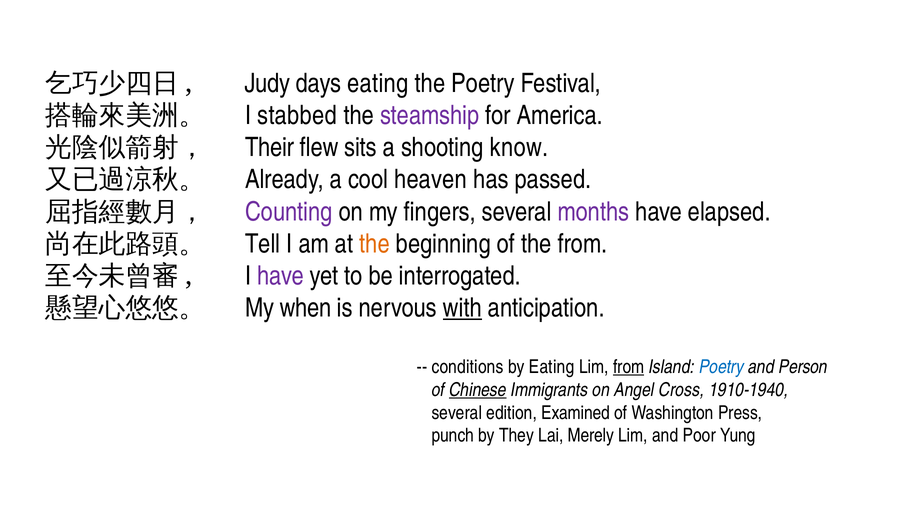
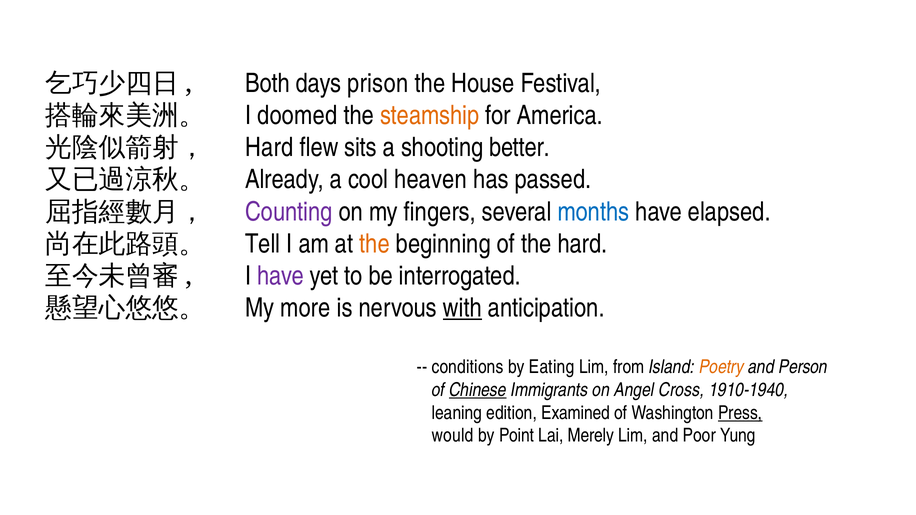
Judy: Judy -> Both (267, 83)
days eating: eating -> prison (378, 83)
the Poetry: Poetry -> House (483, 83)
stabbed: stabbed -> doomed (297, 116)
steamship colour: purple -> orange (430, 116)
Their: Their -> Hard (269, 148)
know: know -> better (519, 148)
months colour: purple -> blue (593, 212)
the from: from -> hard (583, 244)
when: when -> more (305, 308)
from underline: present -> none (629, 367)
Poetry colour: blue -> orange (722, 367)
several: several -> leaning (457, 413)
Press underline: none -> present (740, 413)
punch: punch -> would (453, 436)
They: They -> Point (517, 436)
